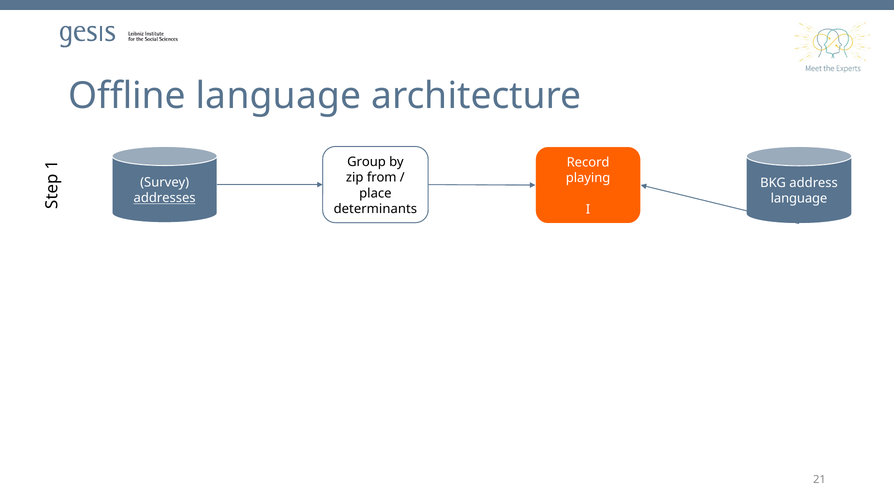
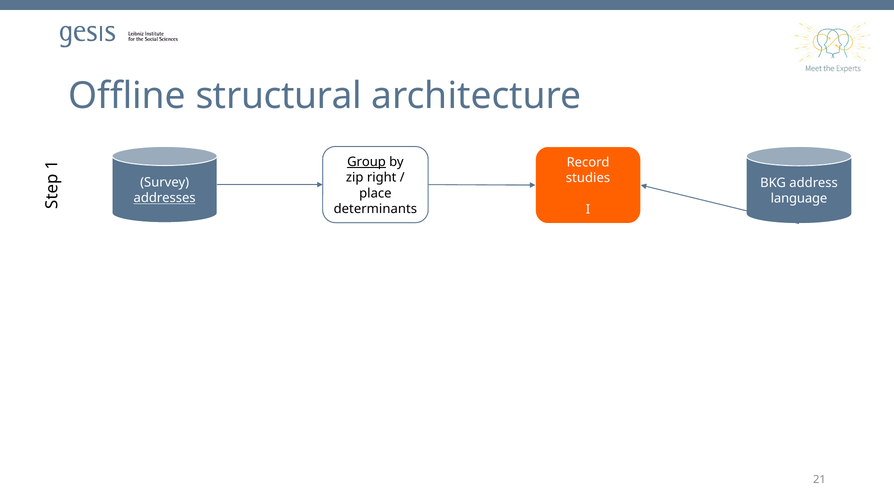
Offline language: language -> structural (279, 96)
Group underline: none -> present (366, 162)
from: from -> right (382, 178)
playing: playing -> studies (588, 178)
